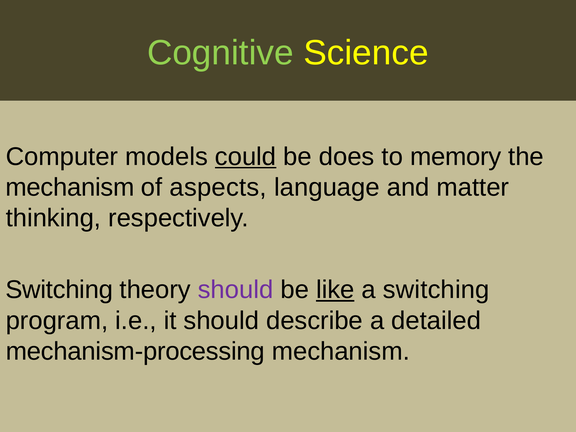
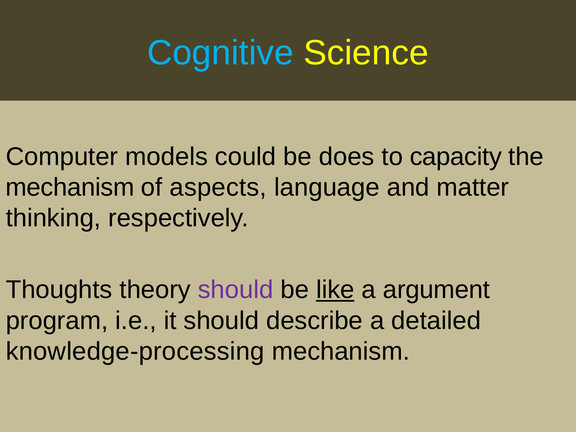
Cognitive colour: light green -> light blue (220, 53)
could underline: present -> none (246, 157)
memory: memory -> capacity (456, 157)
Switching: Switching -> Thoughts (59, 290)
a switching: switching -> argument (436, 290)
mechanism-processing: mechanism-processing -> knowledge-processing (135, 351)
